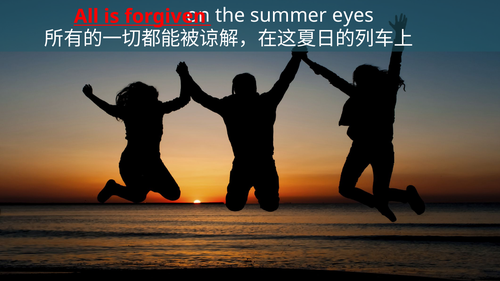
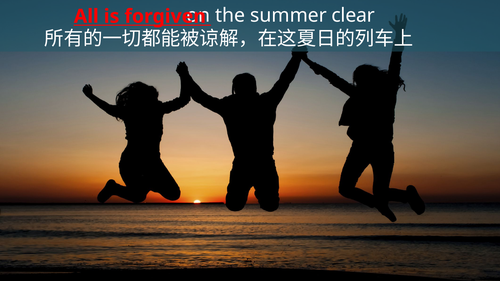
eyes: eyes -> clear (353, 15)
